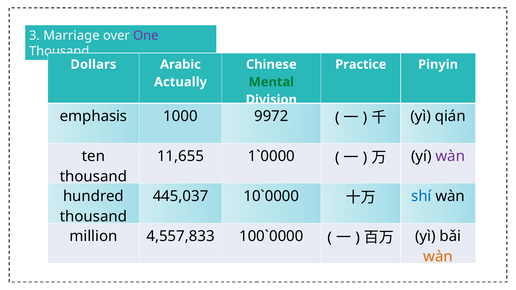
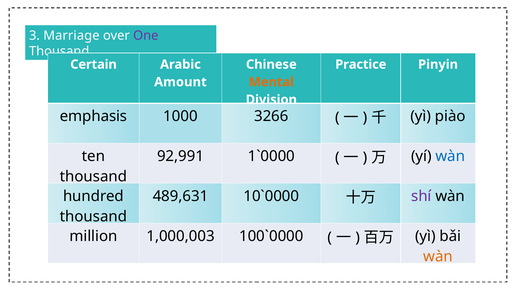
Dollars: Dollars -> Certain (94, 64)
Actually: Actually -> Amount (180, 82)
Mental colour: green -> orange (271, 82)
qián: qián -> piào (450, 116)
9972: 9972 -> 3266 (271, 116)
wàn colour: purple -> blue (450, 156)
11,655: 11,655 -> 92,991 (181, 156)
445,037: 445,037 -> 489,631 (181, 196)
shí colour: blue -> purple (421, 196)
4,557,833: 4,557,833 -> 1,000,003 (181, 236)
